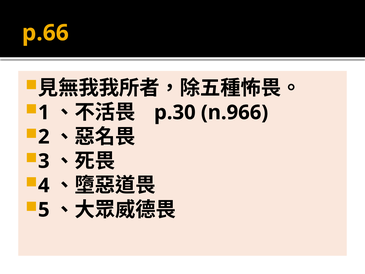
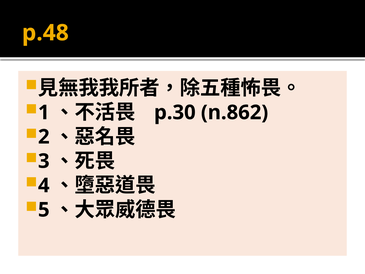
p.66: p.66 -> p.48 (45, 33)
n.966: n.966 -> n.862 (235, 112)
